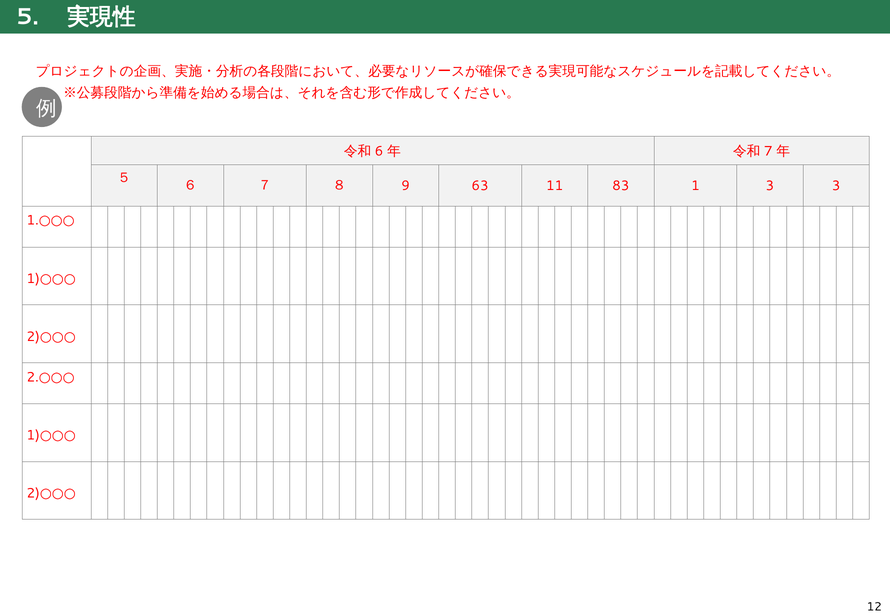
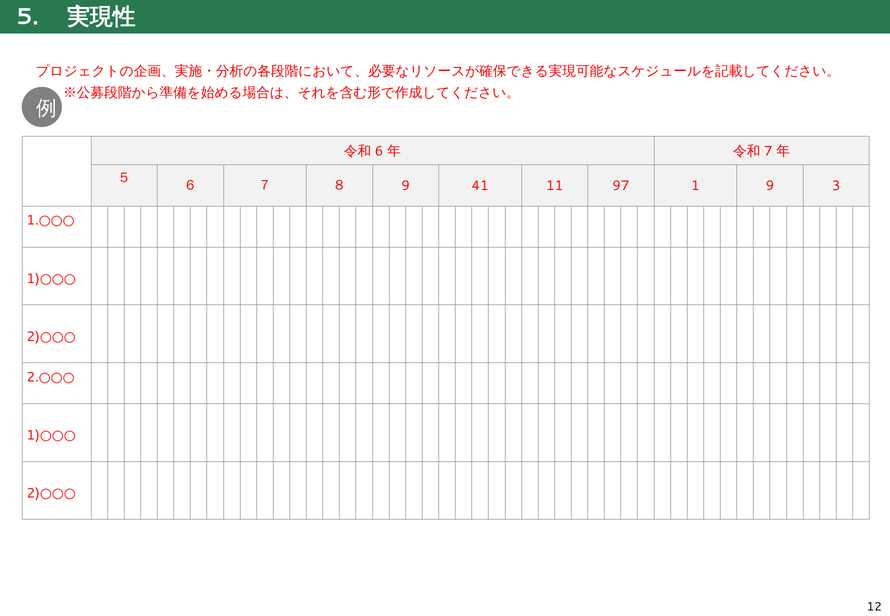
63: 63 -> 41 (480, 186)
83: 83 -> 97 (621, 186)
1 3: 3 -> 9 (770, 186)
